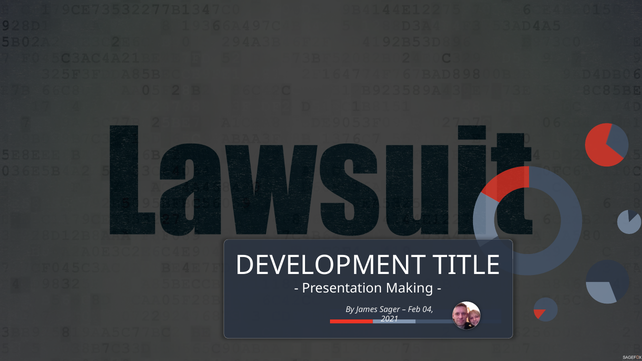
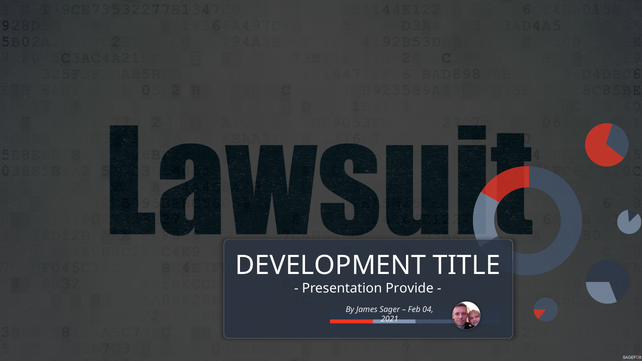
Making: Making -> Provide (410, 288)
